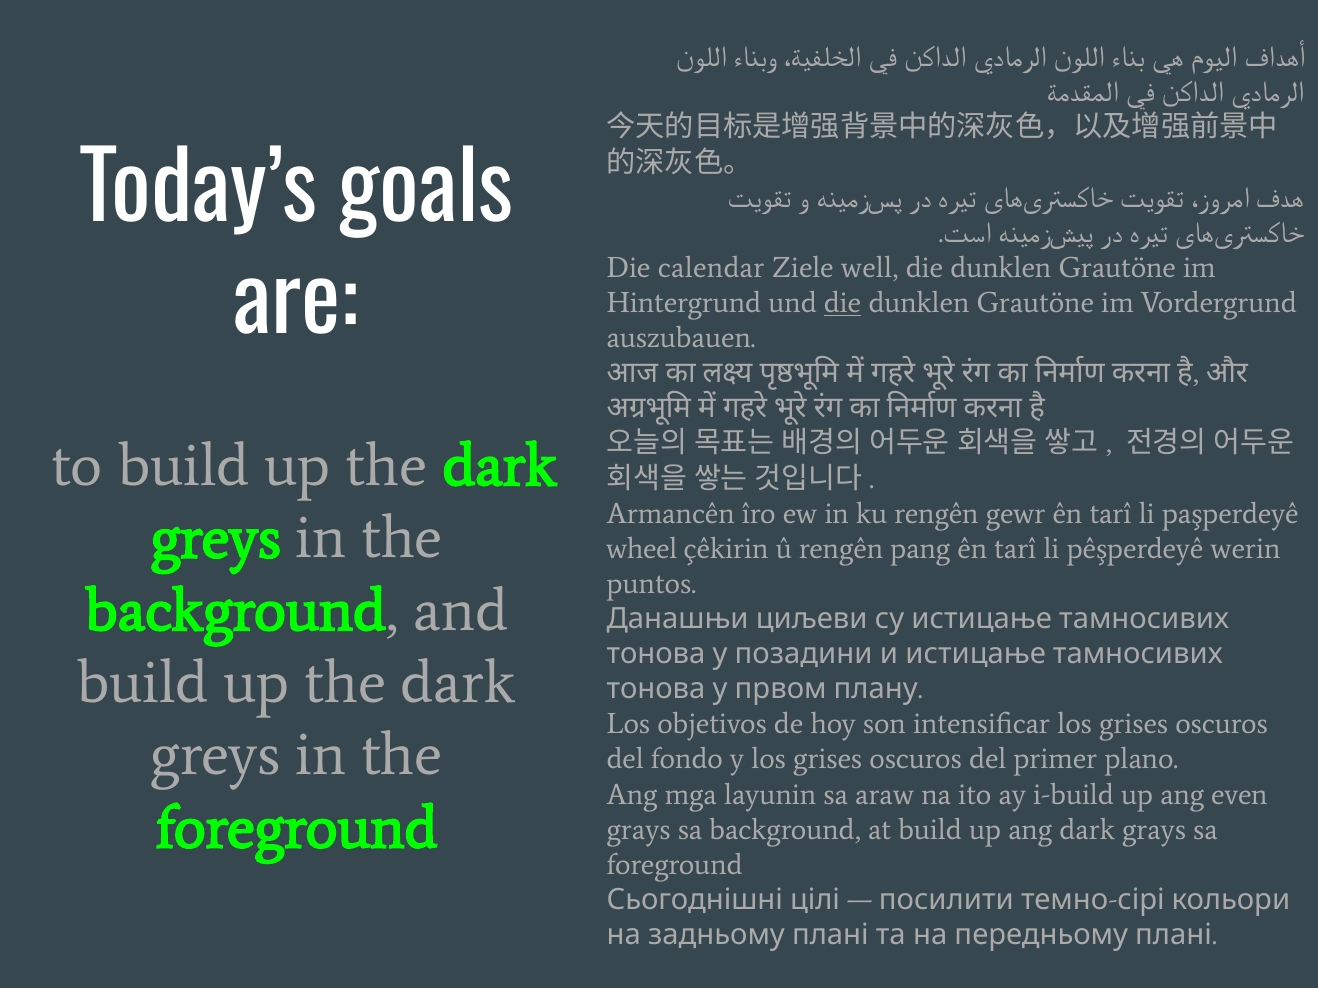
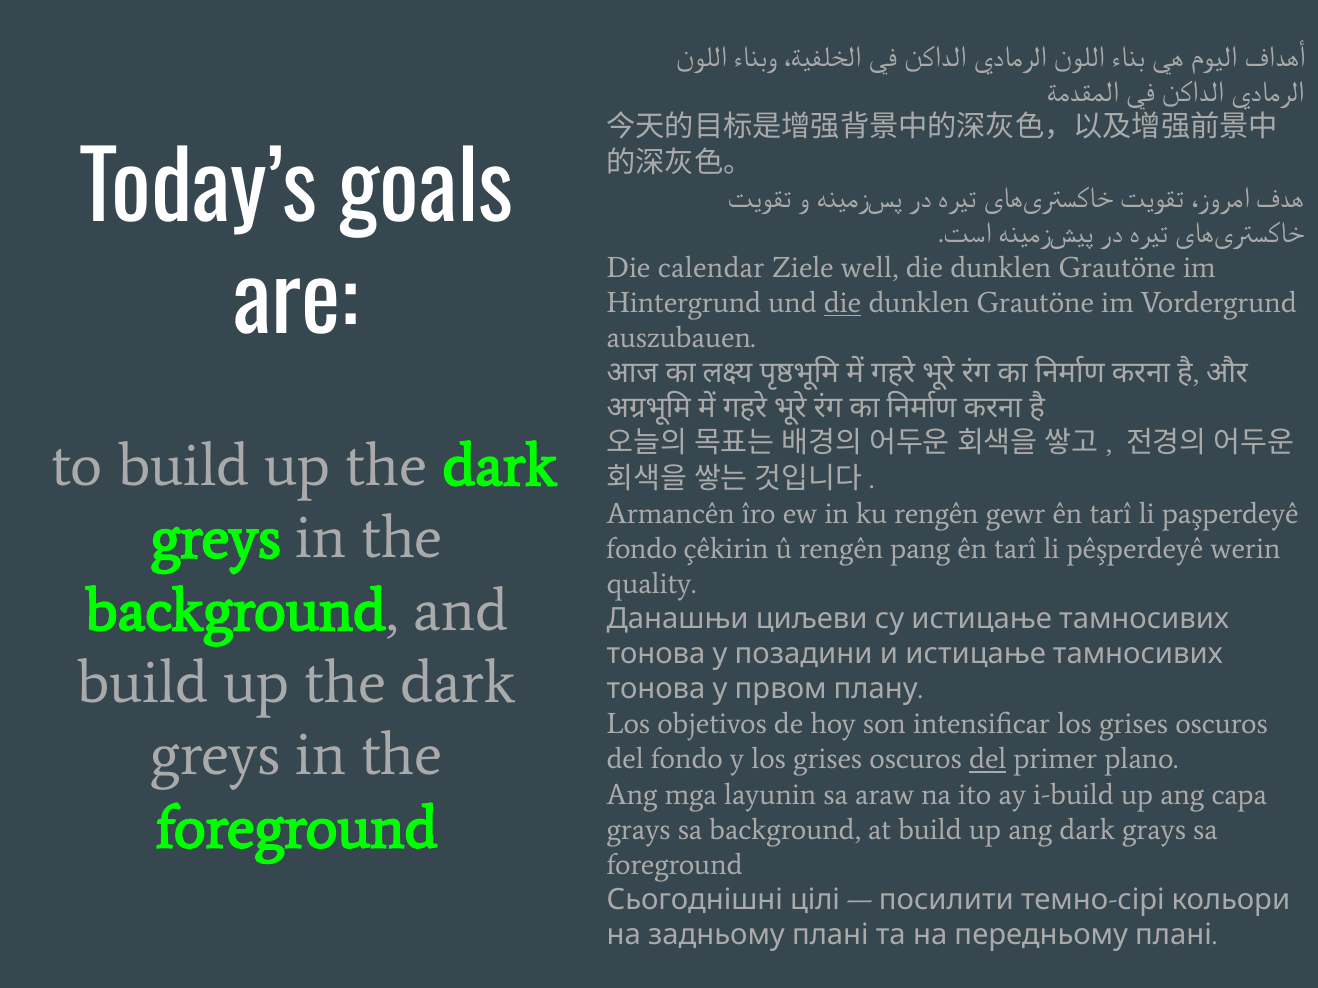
wheel: wheel -> fondo (642, 549)
puntos: puntos -> quality (651, 584)
del underline: none -> present (988, 760)
even: even -> capa (1239, 795)
